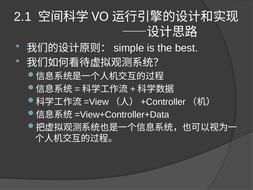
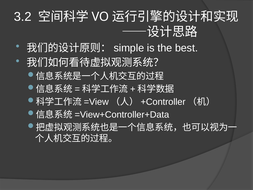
2.1: 2.1 -> 3.2 (23, 17)
